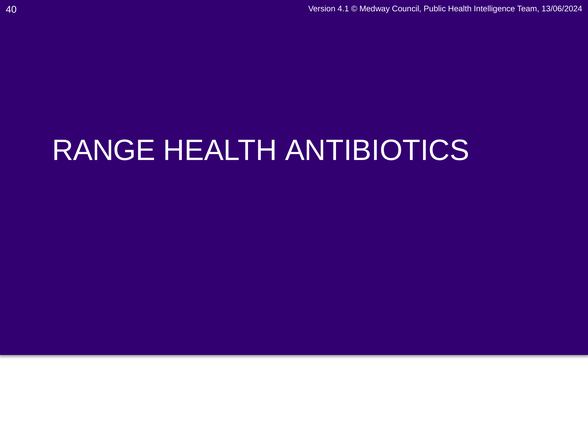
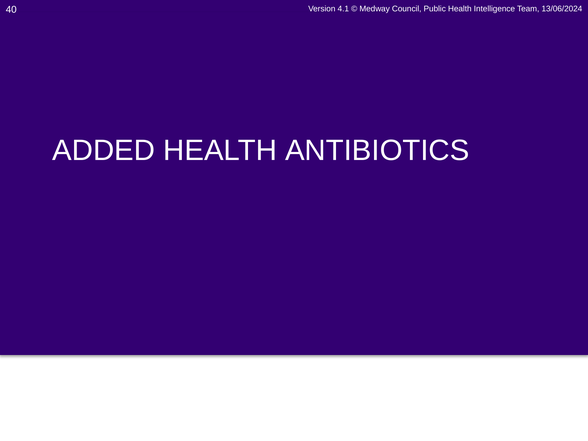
RANGE: RANGE -> ADDED (104, 150)
